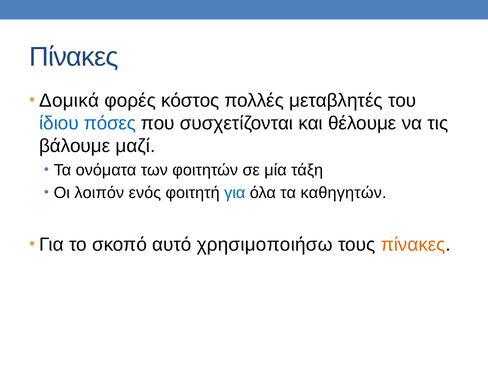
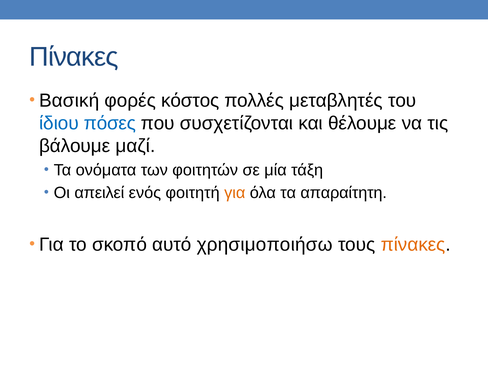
Δομικά: Δομικά -> Βασική (69, 101)
λοιπόν: λοιπόν -> απειλεί (99, 193)
για colour: blue -> orange (235, 193)
καθηγητών: καθηγητών -> απαραίτητη (344, 193)
